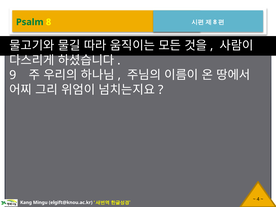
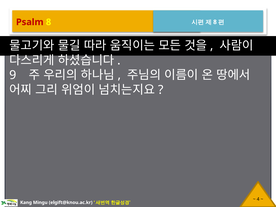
Psalm colour: green -> red (30, 22)
